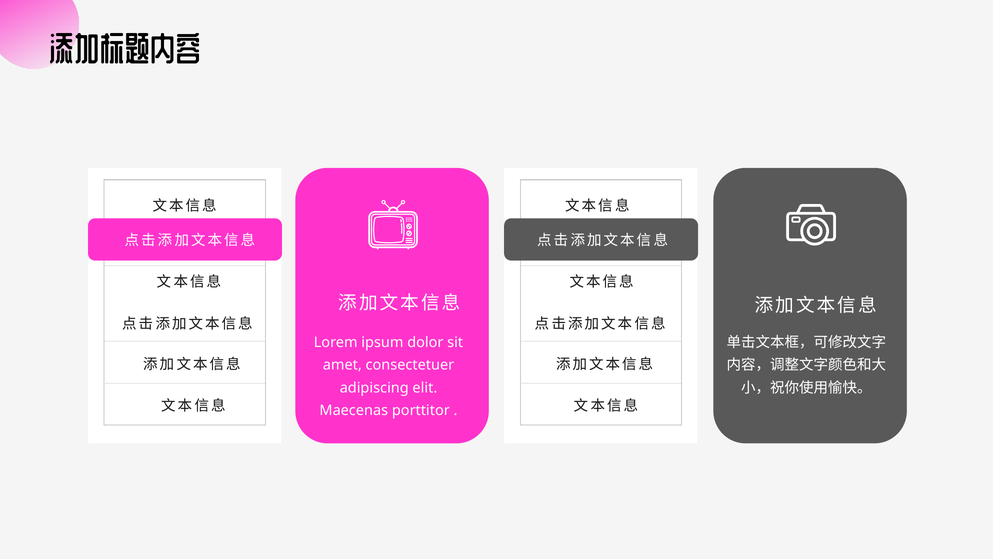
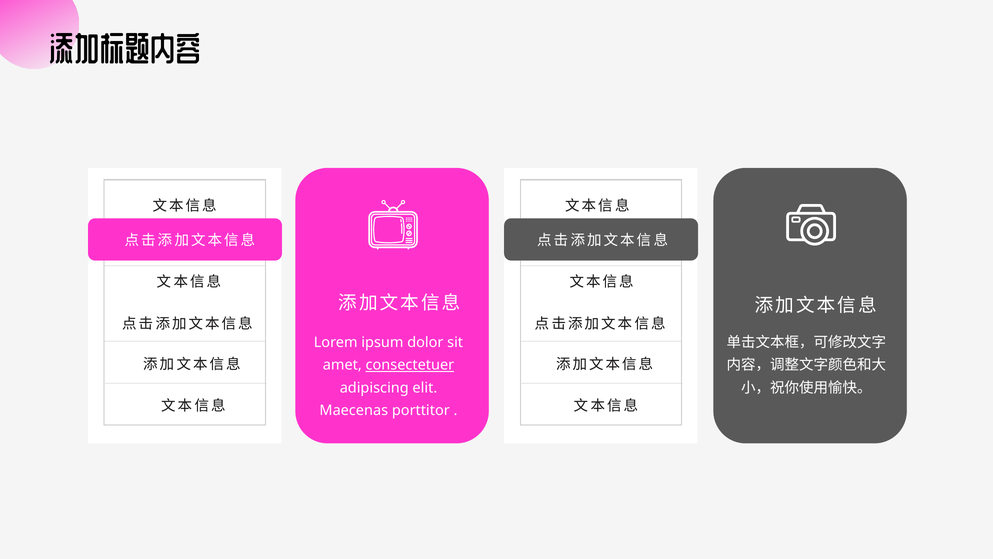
consectetuer underline: none -> present (410, 365)
